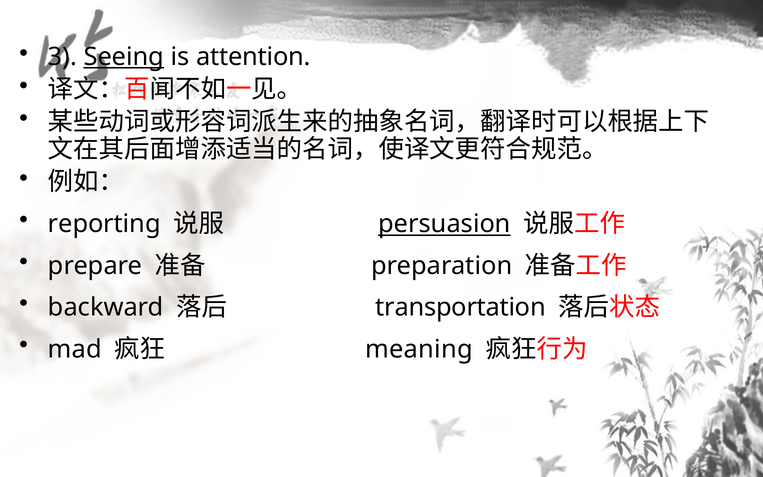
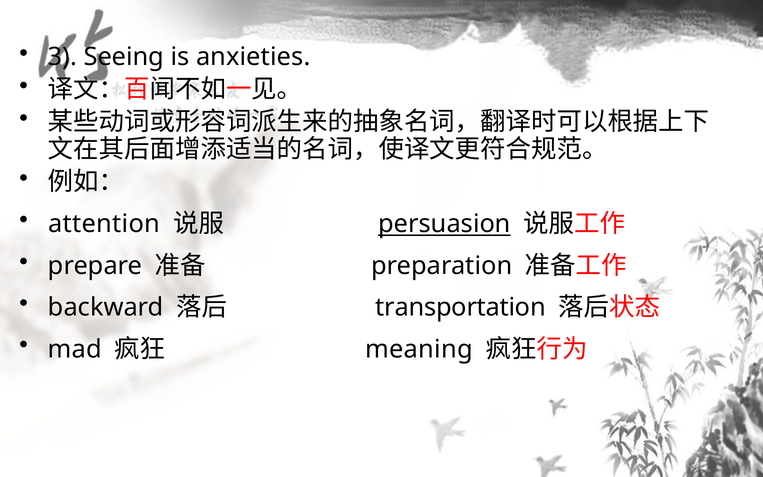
Seeing underline: present -> none (124, 57)
attention: attention -> anxieties (253, 57)
reporting: reporting -> attention (104, 224)
